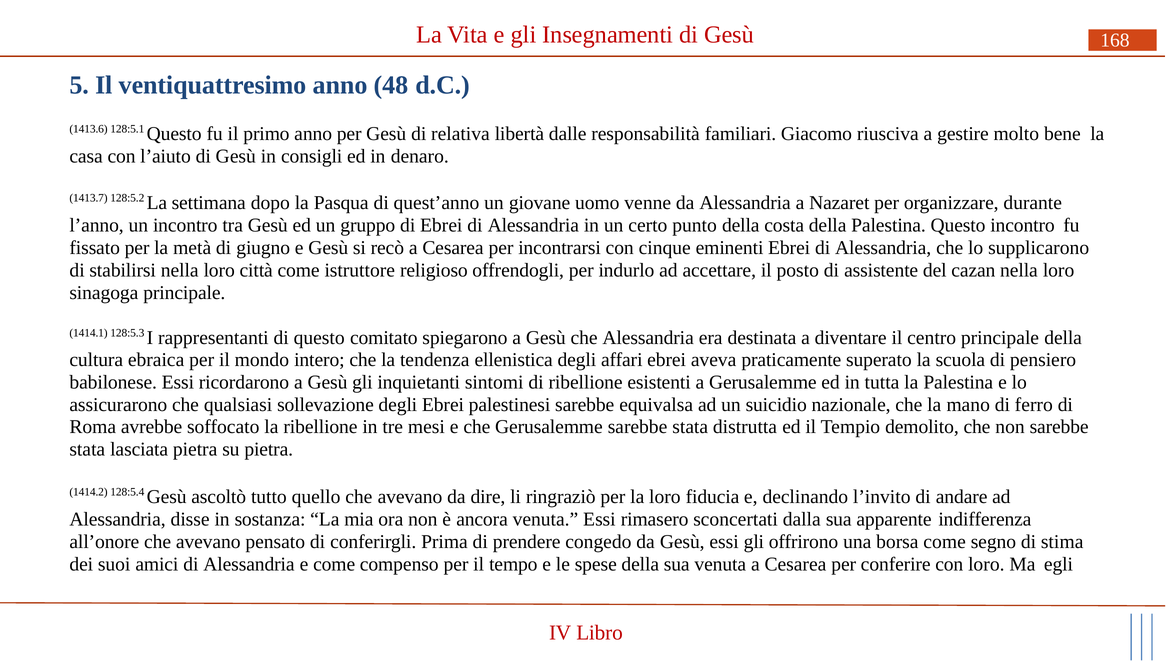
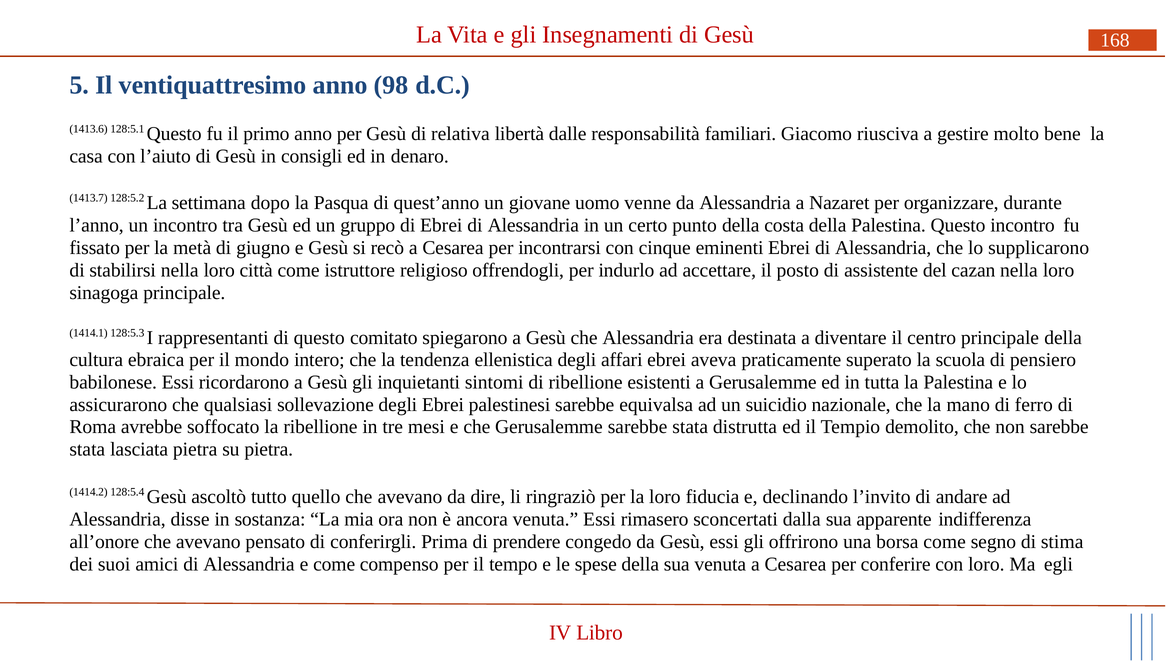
48: 48 -> 98 (391, 85)
